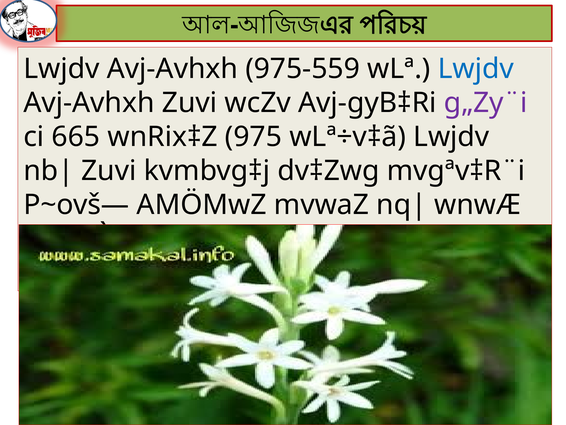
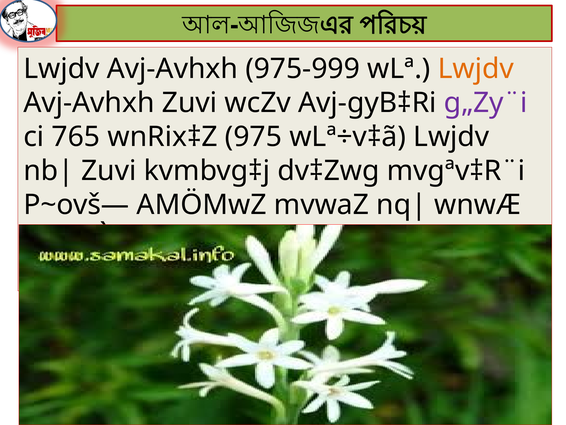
975-559: 975-559 -> 975-999 (303, 69)
Lwjdv colour: blue -> orange (476, 69)
665: 665 -> 765 (76, 137)
